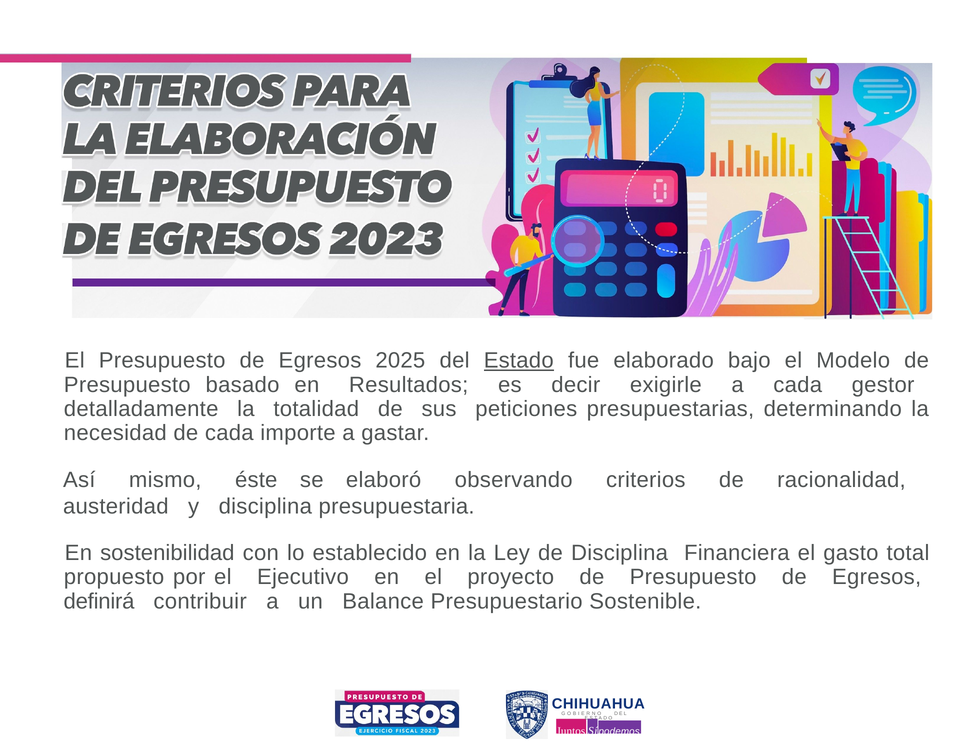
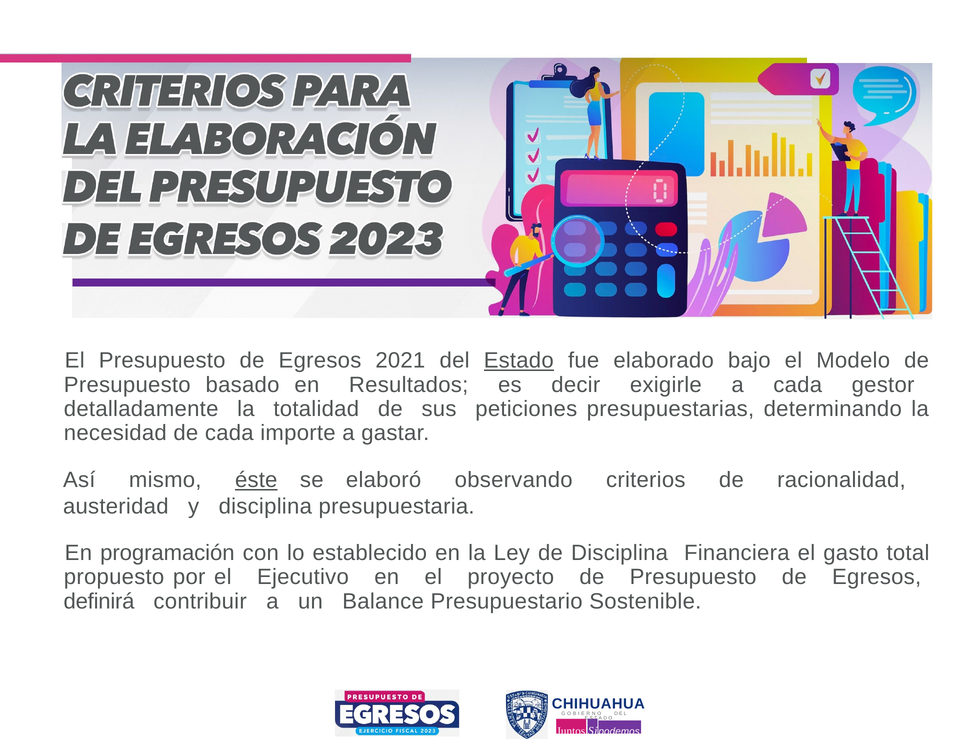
2025: 2025 -> 2021 (400, 361)
éste underline: none -> present (256, 480)
sostenibilidad: sostenibilidad -> programación (167, 553)
